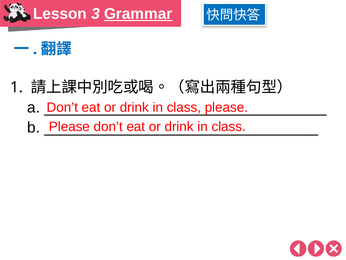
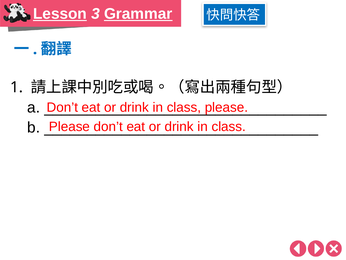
Lesson underline: none -> present (60, 14)
